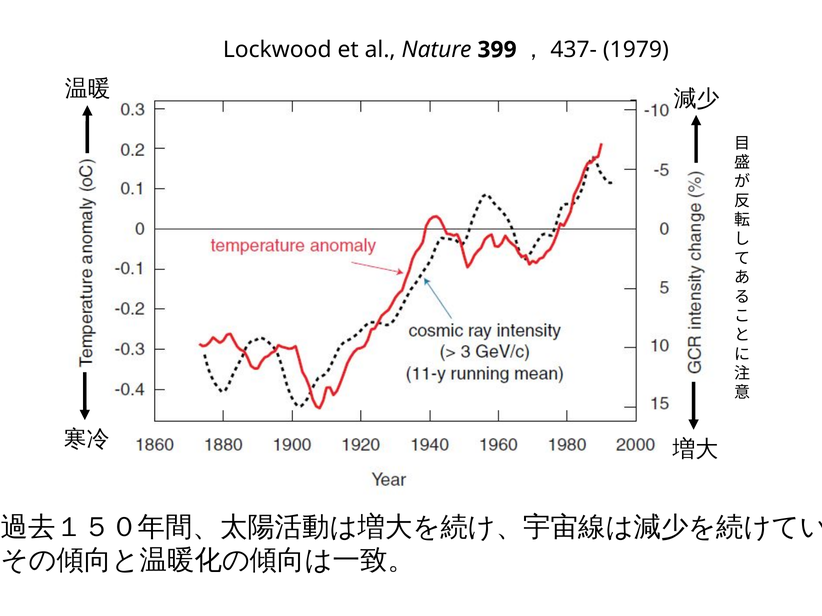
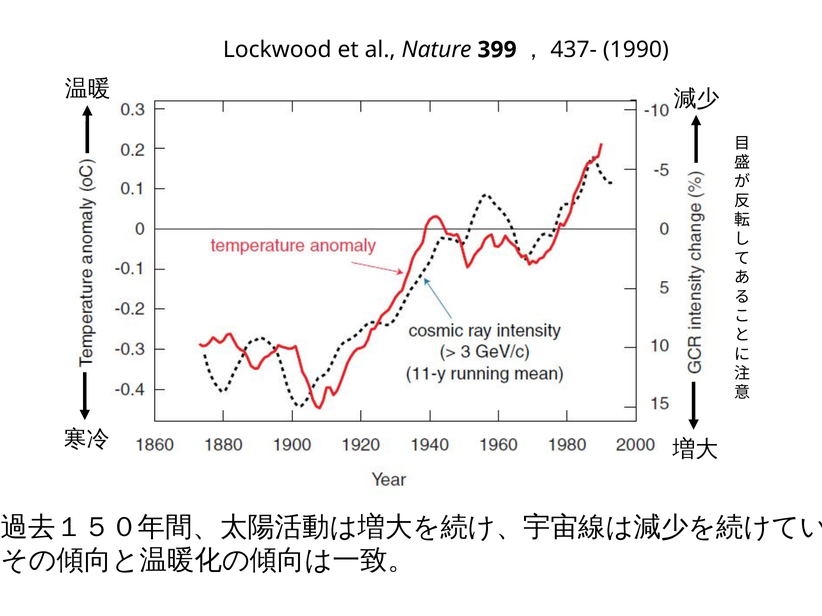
1979: 1979 -> 1990 (636, 50)
